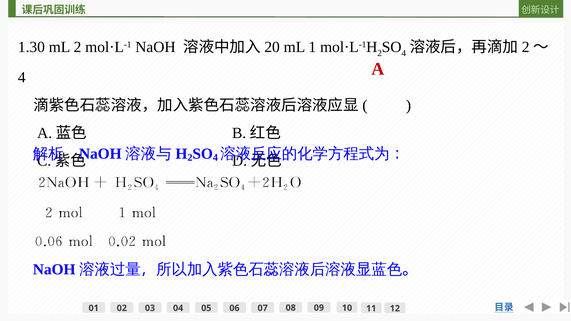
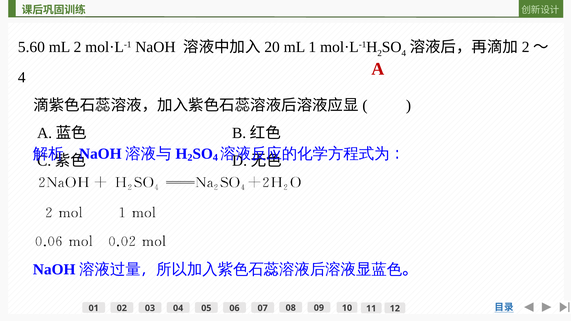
1.30: 1.30 -> 5.60 (31, 47)
